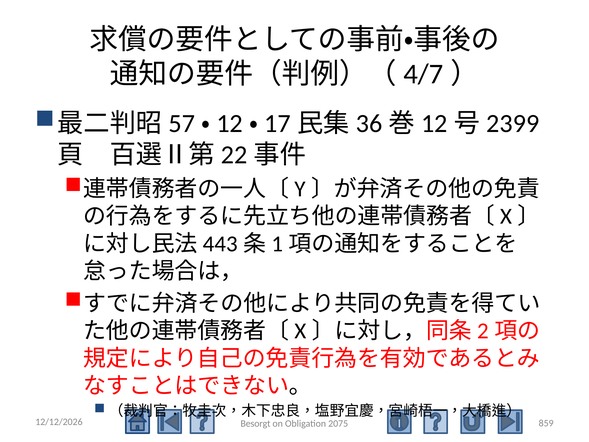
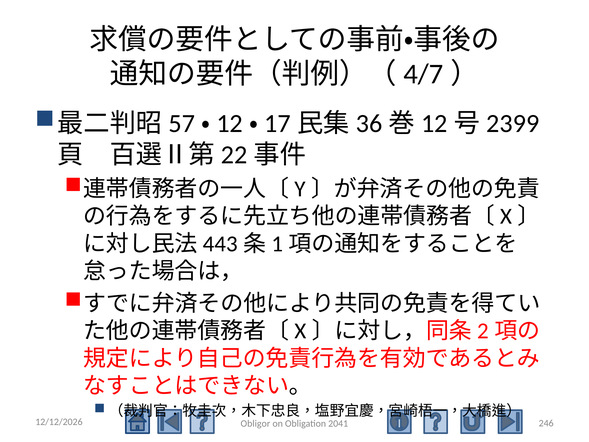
859: 859 -> 246 (546, 423)
Besorgt: Besorgt -> Obligor (255, 423)
2075: 2075 -> 2041 (338, 423)
